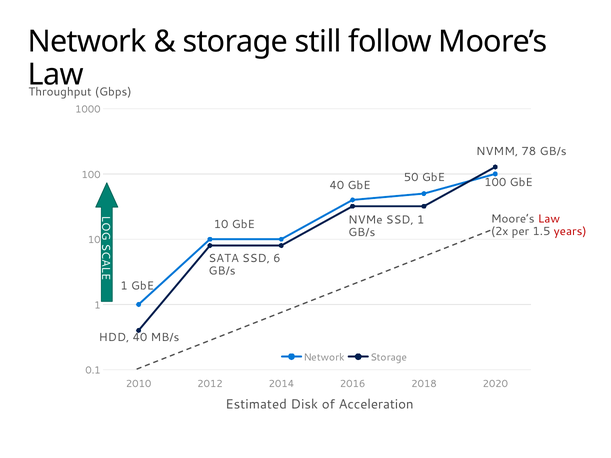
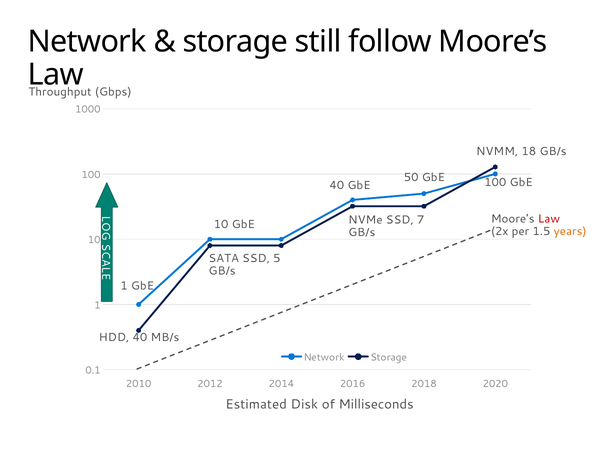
78: 78 -> 18 (529, 151)
SSD 1: 1 -> 7 (421, 220)
years colour: red -> orange (570, 232)
6: 6 -> 5 (277, 258)
Acceleration: Acceleration -> Milliseconds (376, 405)
